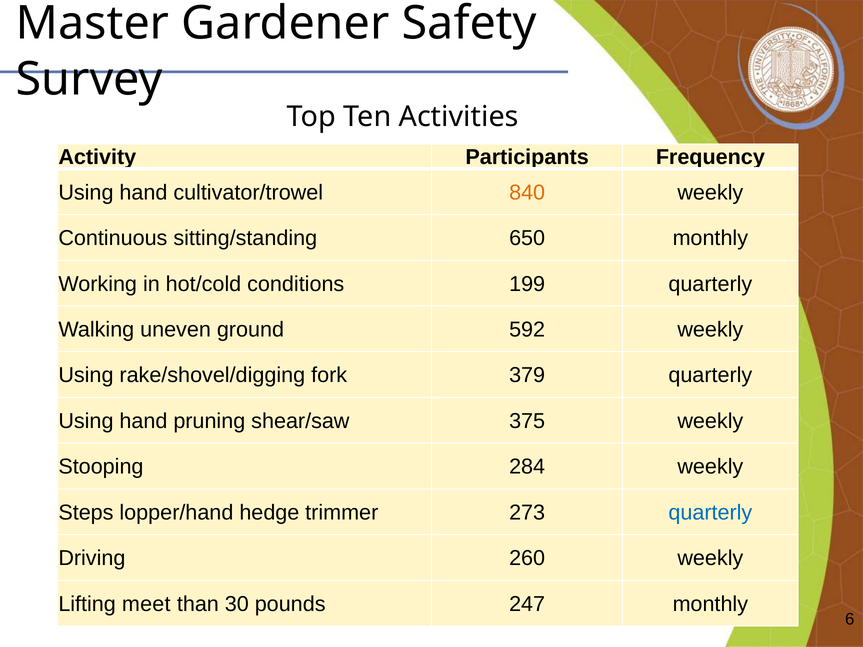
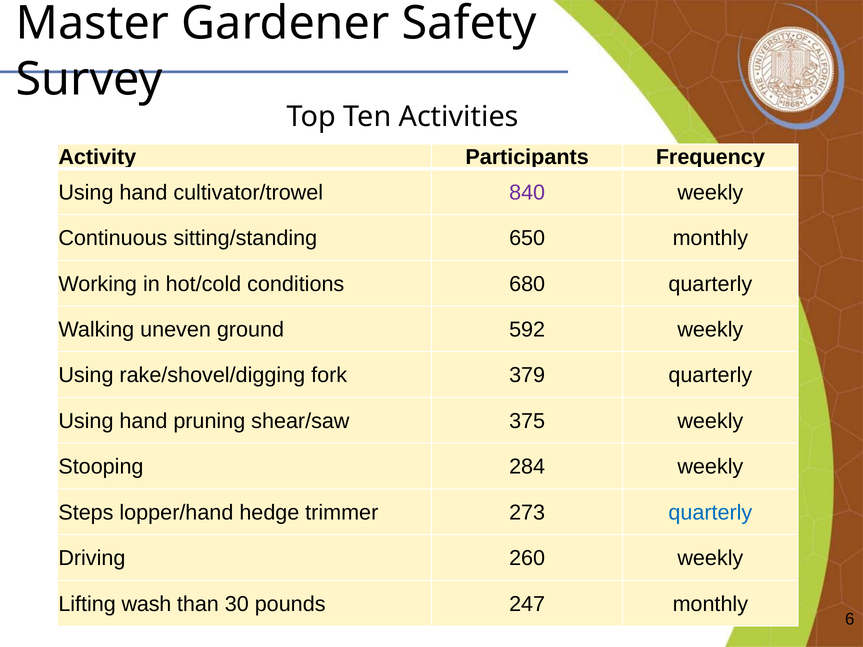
840 colour: orange -> purple (527, 193)
199: 199 -> 680 (527, 284)
meet: meet -> wash (146, 604)
